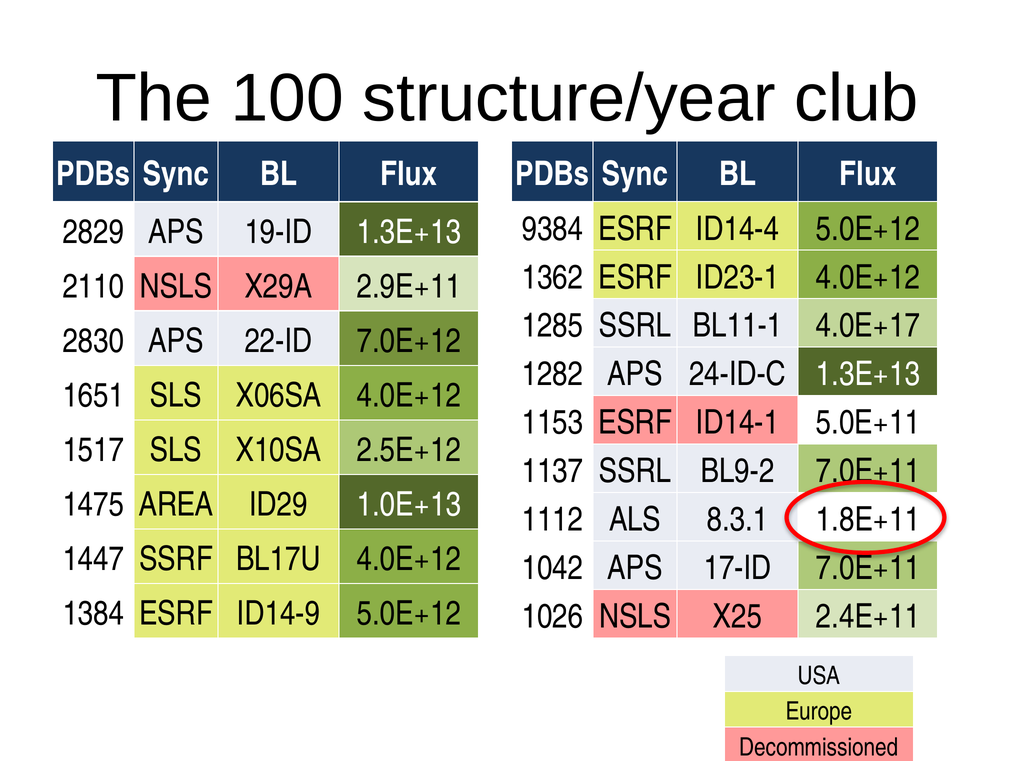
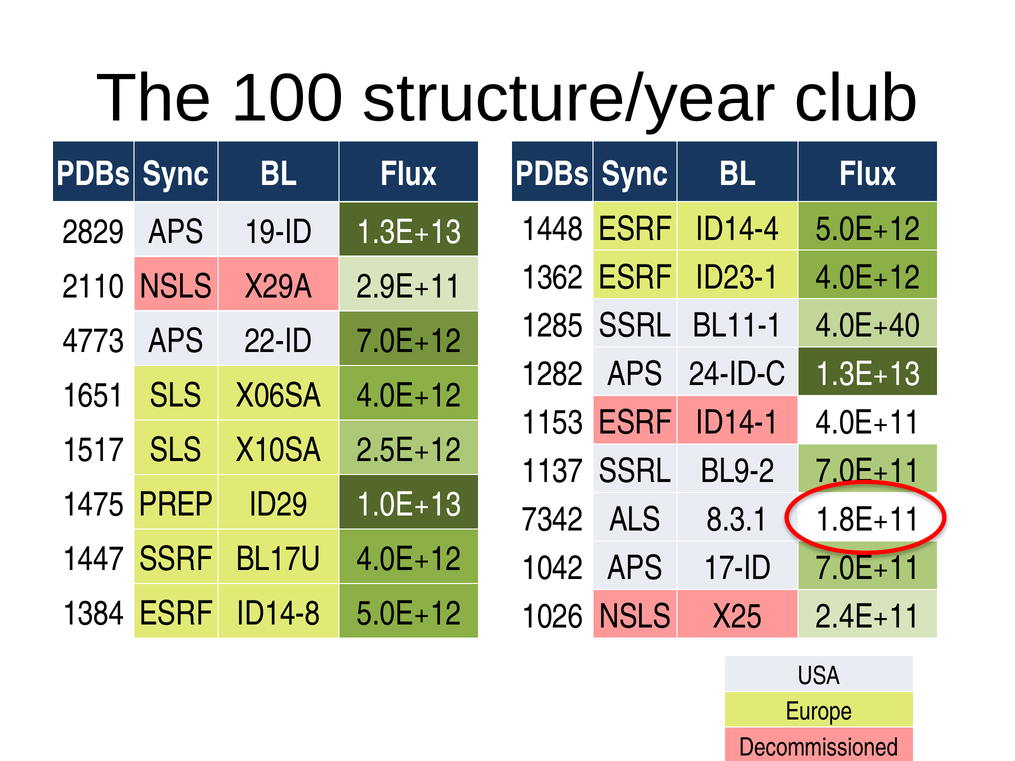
9384: 9384 -> 1448 (552, 229)
4.0E+17: 4.0E+17 -> 4.0E+40 (868, 326)
2830: 2830 -> 4773 (93, 341)
5.0E+11: 5.0E+11 -> 4.0E+11 (868, 423)
AREA: AREA -> PREP (176, 505)
1112: 1112 -> 7342 (552, 520)
ID14-9: ID14-9 -> ID14-8 (278, 614)
